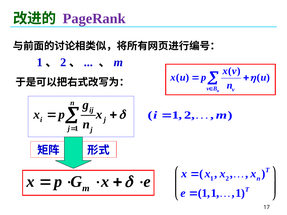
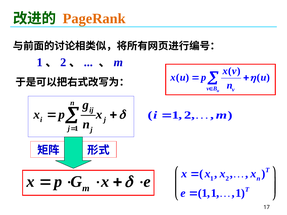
PageRank colour: purple -> orange (94, 18)
